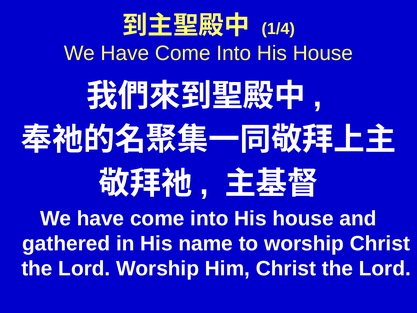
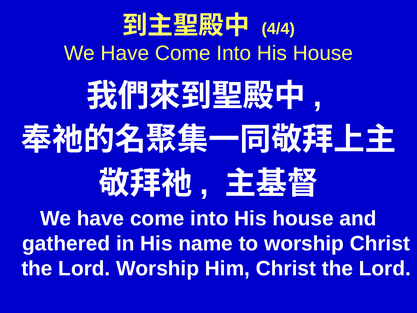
1/4: 1/4 -> 4/4 (278, 29)
